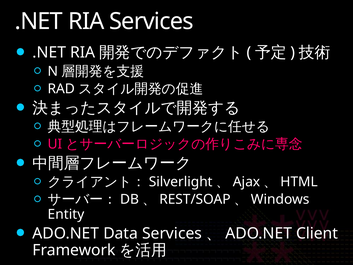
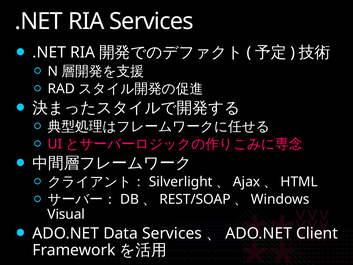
Entity: Entity -> Visual (66, 214)
